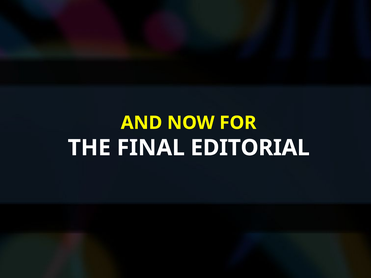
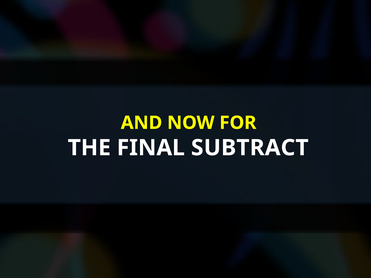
EDITORIAL: EDITORIAL -> SUBTRACT (250, 148)
